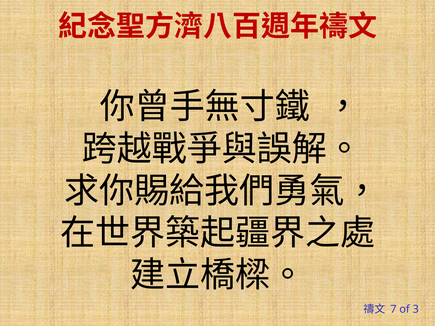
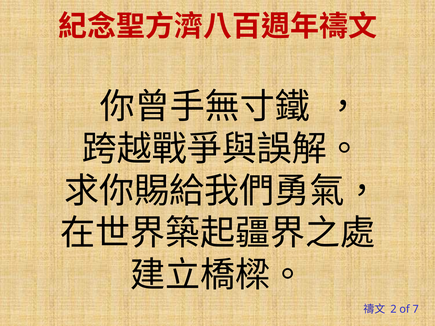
7: 7 -> 2 (393, 310)
3: 3 -> 7 (416, 310)
